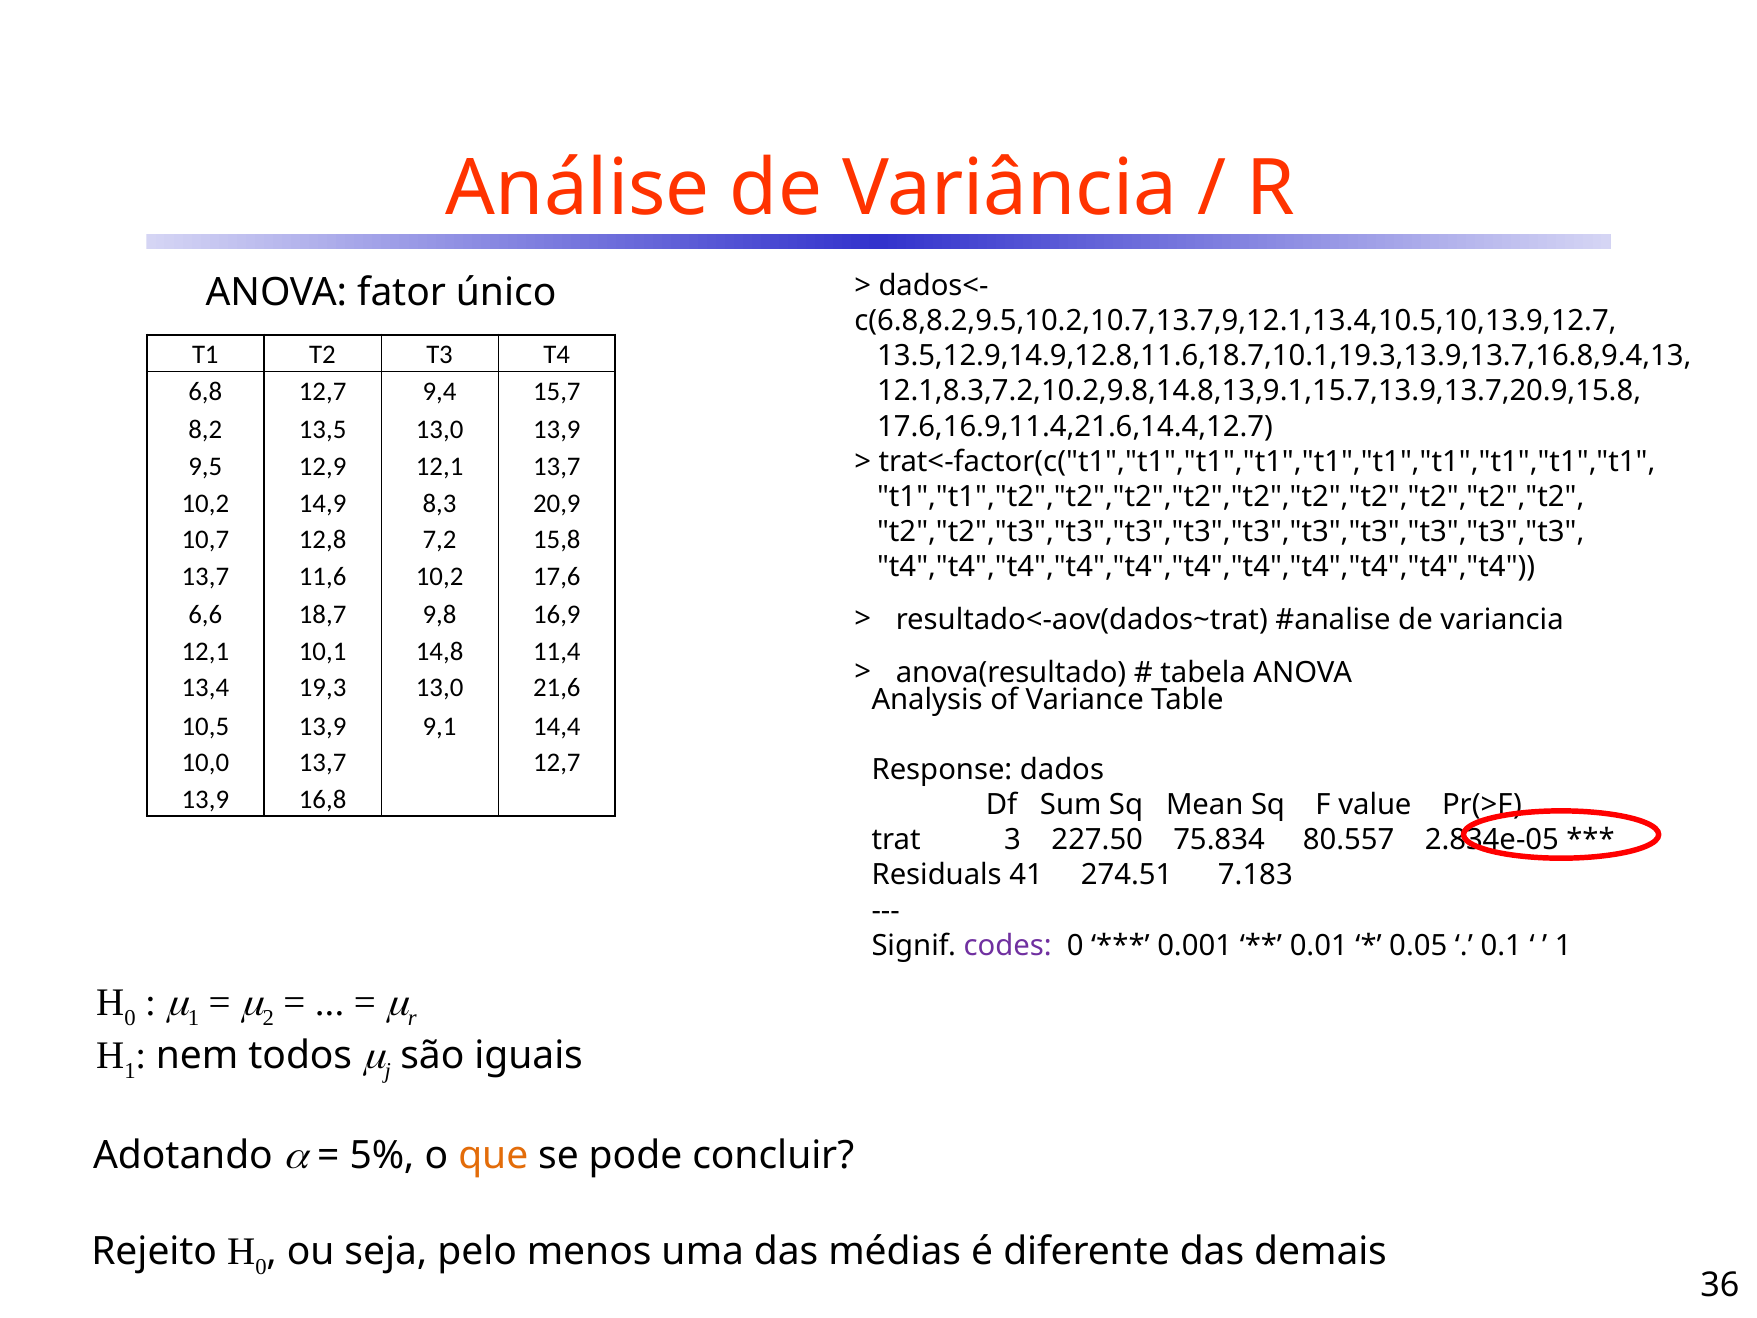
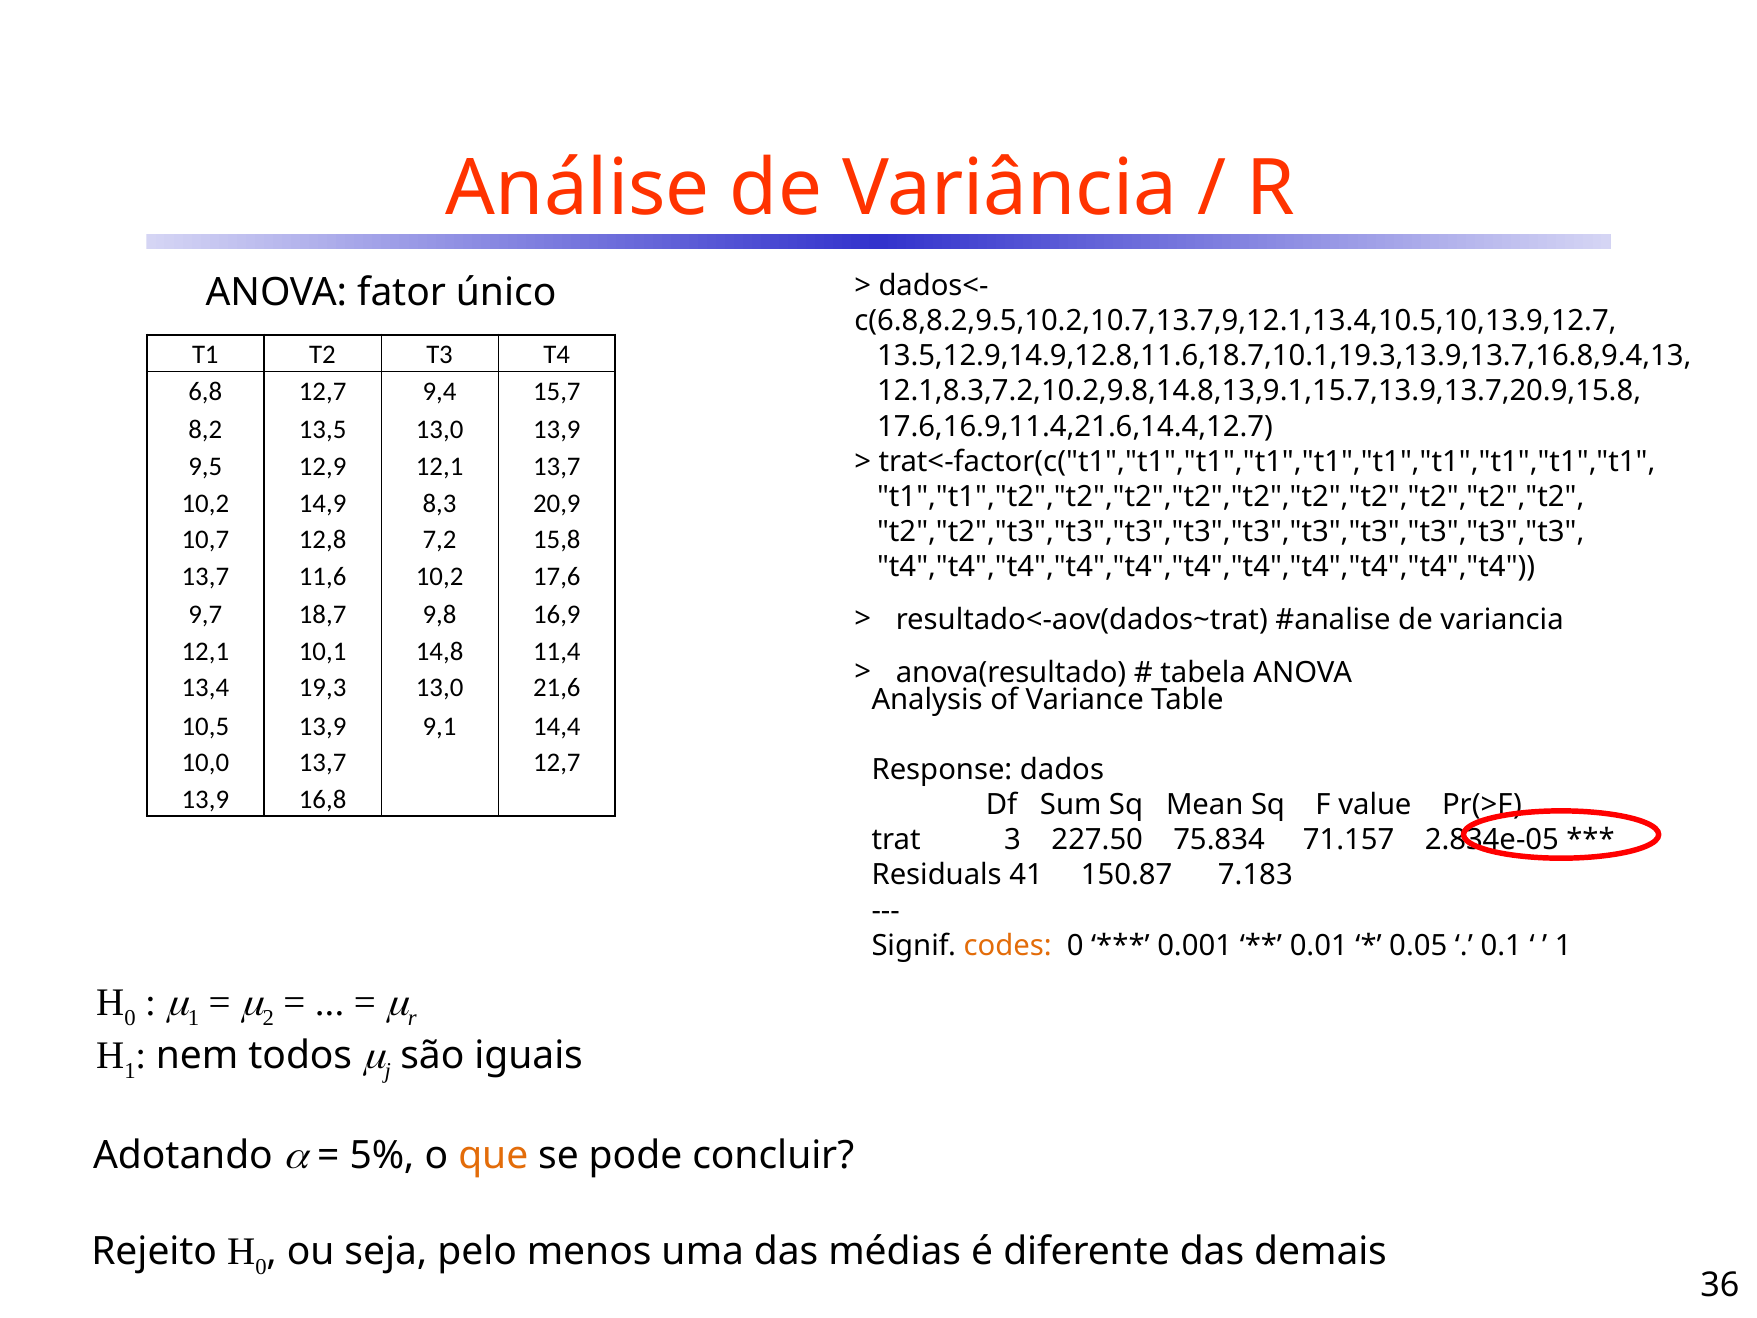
6,6: 6,6 -> 9,7 (205, 615)
80.557: 80.557 -> 71.157 (1349, 840)
274.51: 274.51 -> 150.87 (1127, 875)
codes colour: purple -> orange (1008, 945)
